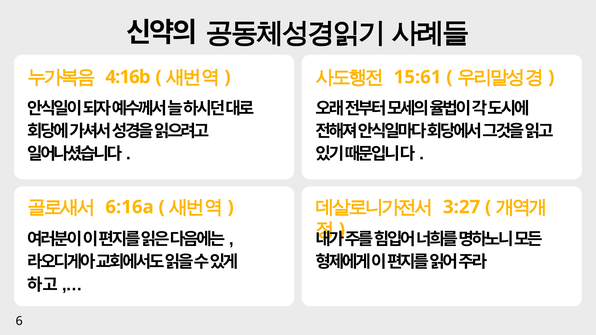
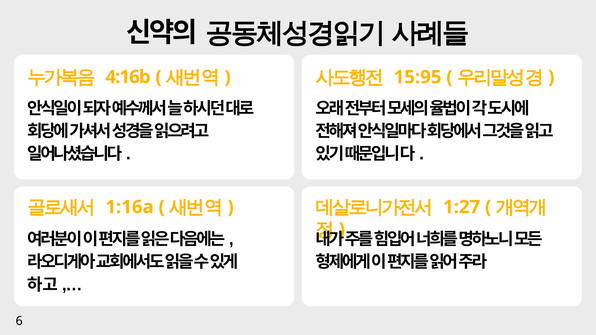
15:61: 15:61 -> 15:95 (418, 77)
6:16a: 6:16a -> 1:16a (130, 207)
3:27: 3:27 -> 1:27 (462, 207)
